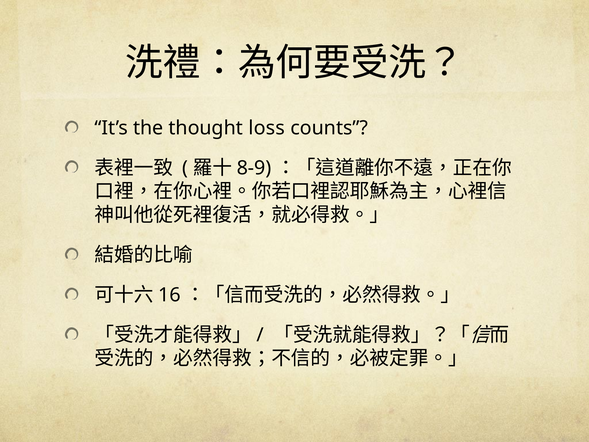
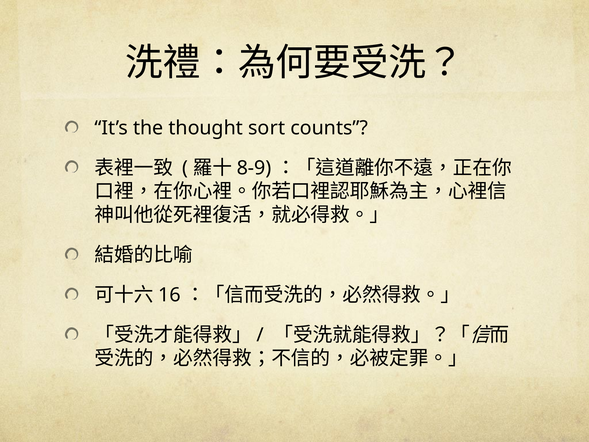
loss: loss -> sort (267, 128)
